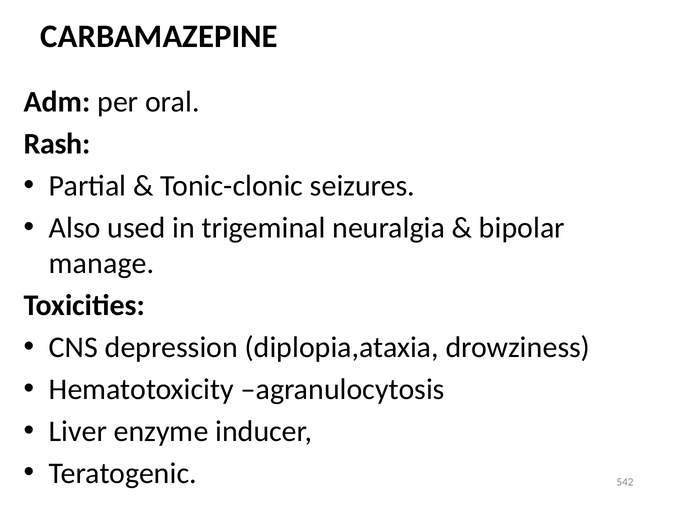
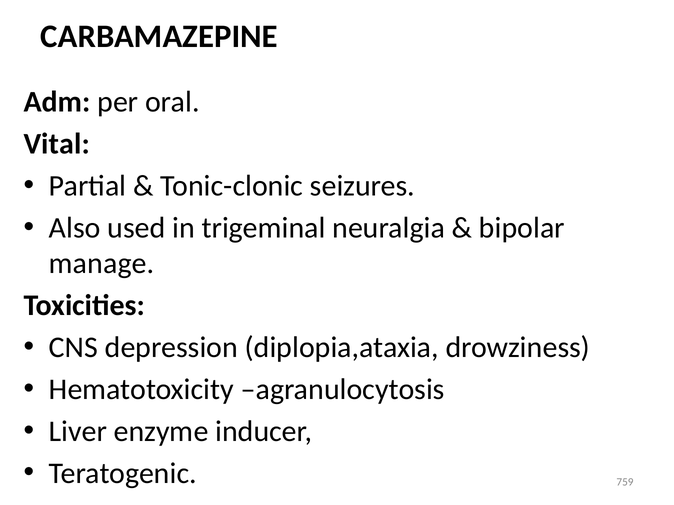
Rash: Rash -> Vital (57, 144)
542: 542 -> 759 (625, 483)
